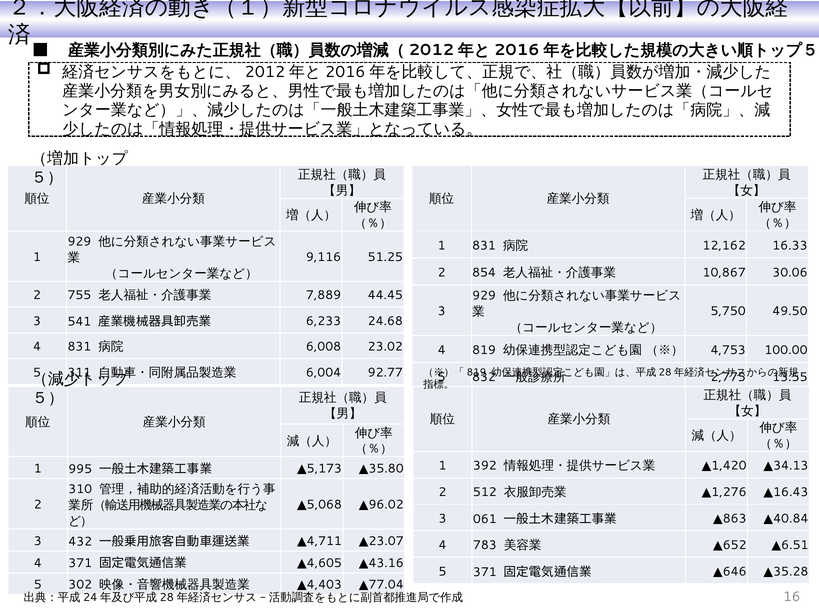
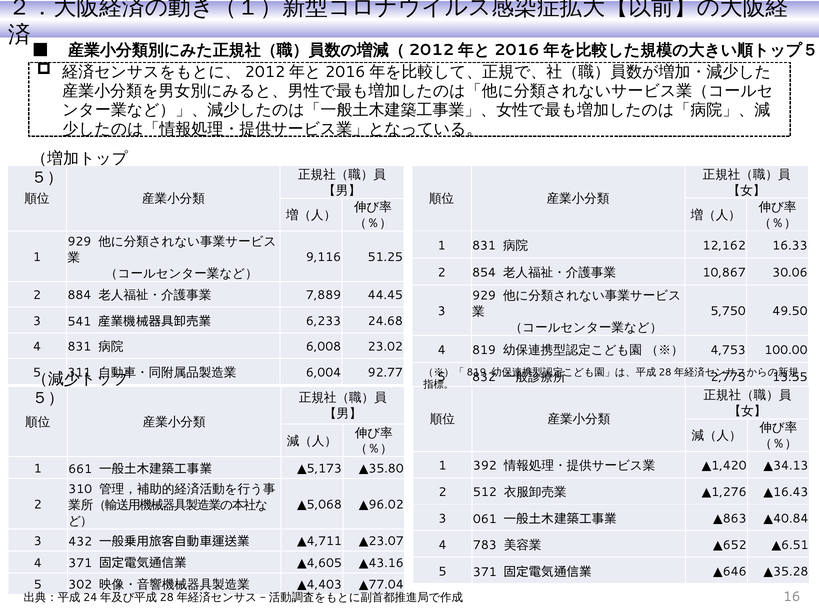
755: 755 -> 884 (79, 295)
995: 995 -> 661 (80, 469)
